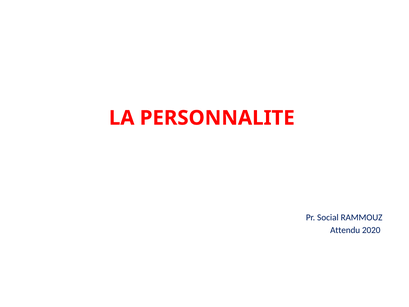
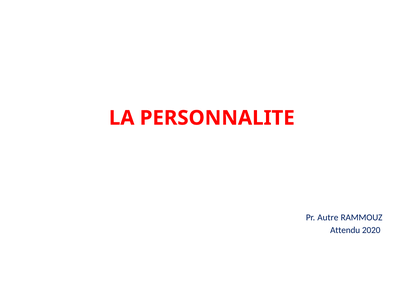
Social: Social -> Autre (328, 217)
